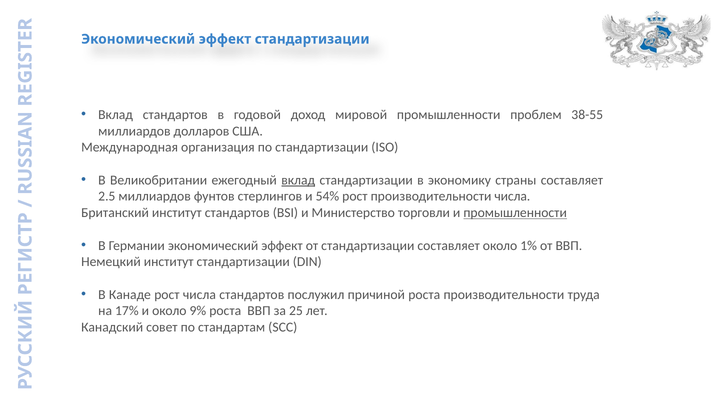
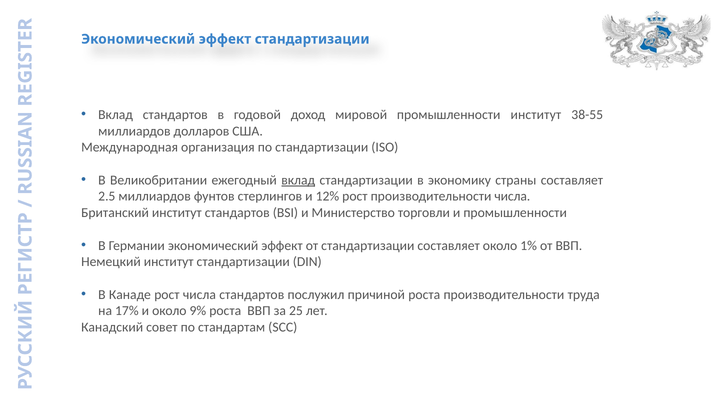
промышленности проблем: проблем -> институт (536, 115)
54%: 54% -> 12% (327, 196)
промышленности underline: present -> none (515, 213)
